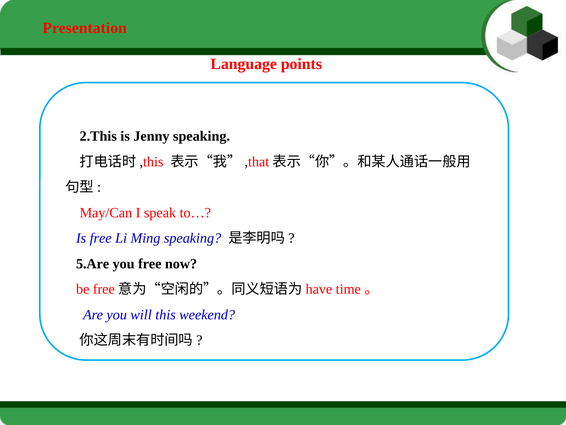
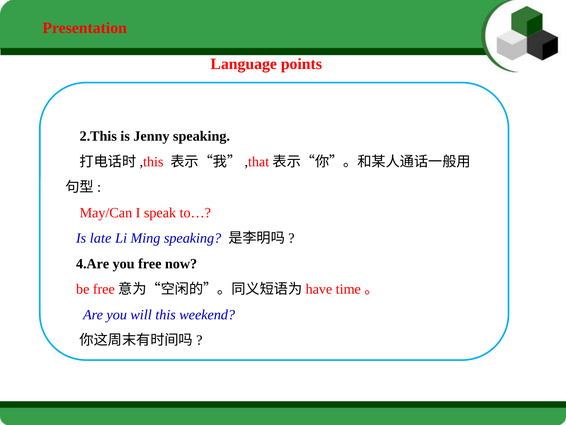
Is free: free -> late (101, 238)
5.Are: 5.Are -> 4.Are (93, 263)
